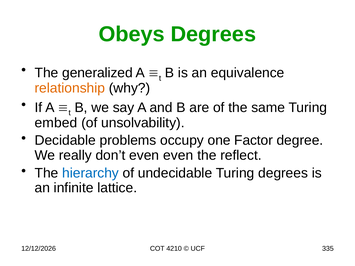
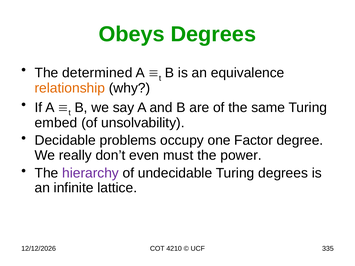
generalized: generalized -> determined (97, 73)
even even: even -> must (178, 155)
reflect: reflect -> power (241, 155)
hierarchy colour: blue -> purple (91, 173)
